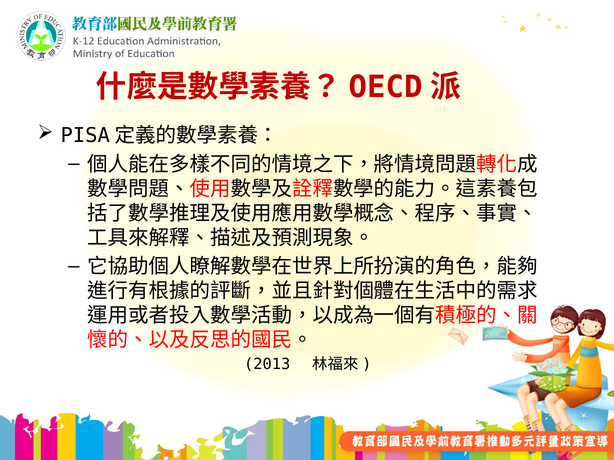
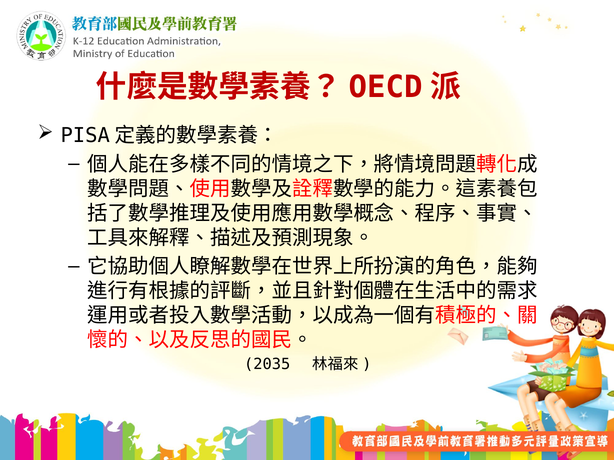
2013: 2013 -> 2035 (267, 365)
